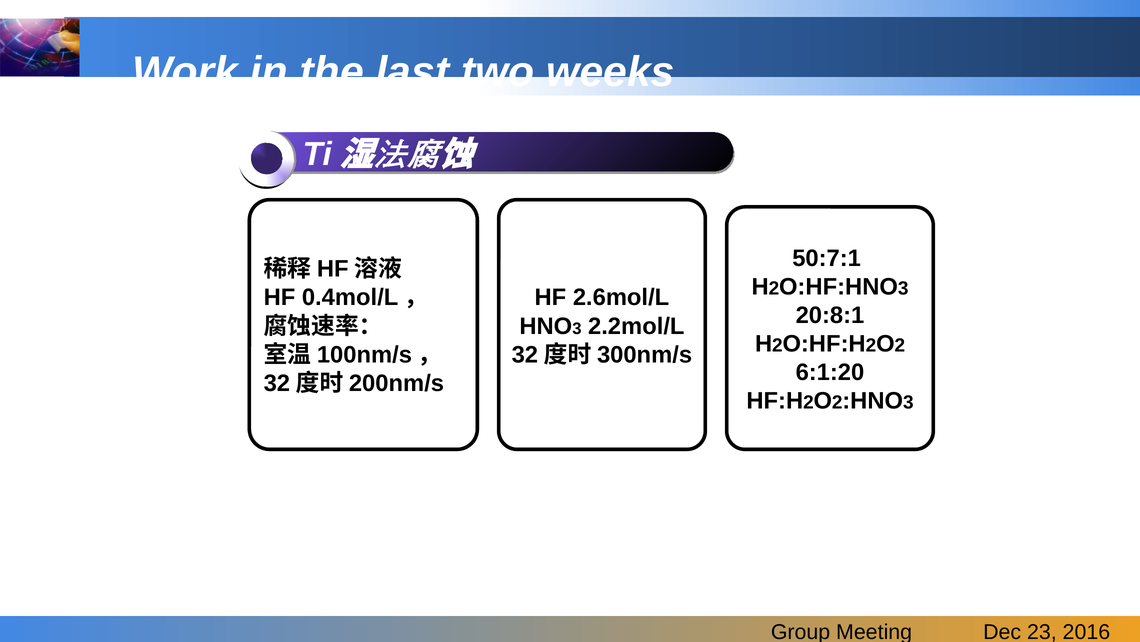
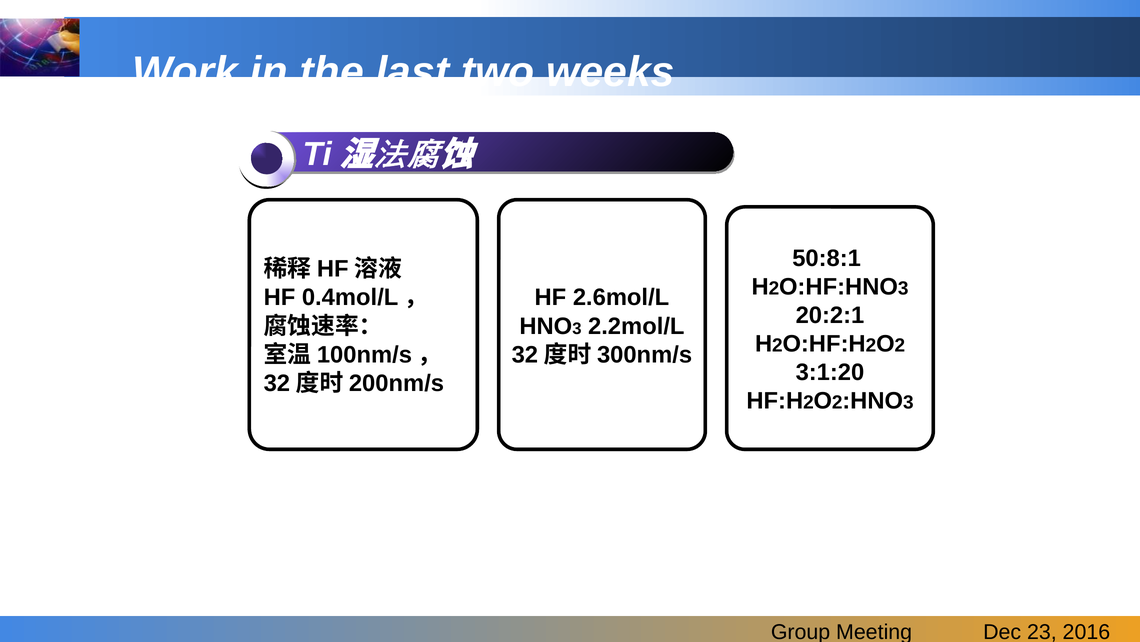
50:7:1: 50:7:1 -> 50:8:1 (827, 258)
20:8:1: 20:8:1 -> 20:2:1 (830, 315)
6:1:20: 6:1:20 -> 3:1:20 (830, 372)
